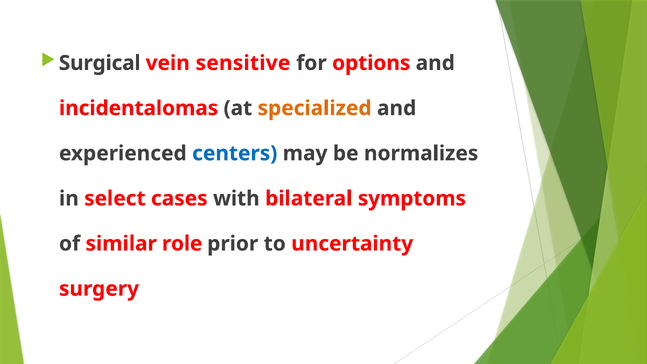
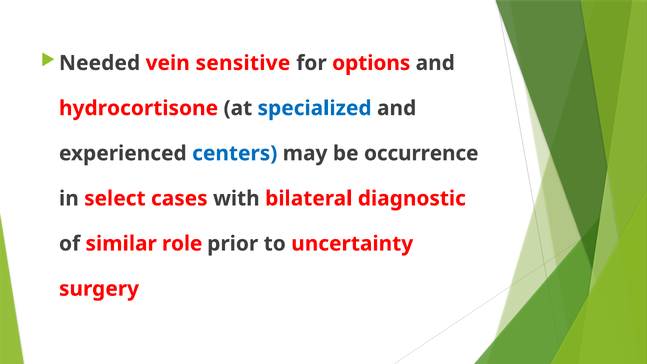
Surgical: Surgical -> Needed (100, 63)
incidentalomas: incidentalomas -> hydrocortisone (139, 108)
specialized colour: orange -> blue (315, 108)
normalizes: normalizes -> occurrence (421, 153)
symptoms: symptoms -> diagnostic (412, 199)
